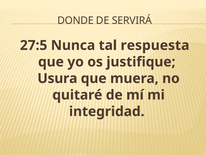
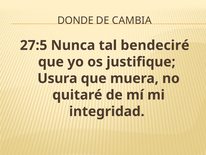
SERVIRÁ: SERVIRÁ -> CAMBIA (132, 20)
respuesta: respuesta -> bendeciré (155, 45)
